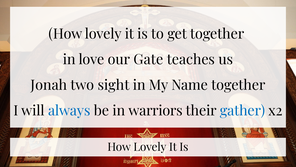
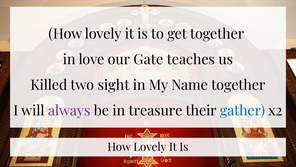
Jonah: Jonah -> Killed (49, 85)
always colour: blue -> purple (69, 111)
warriors: warriors -> treasure (156, 111)
